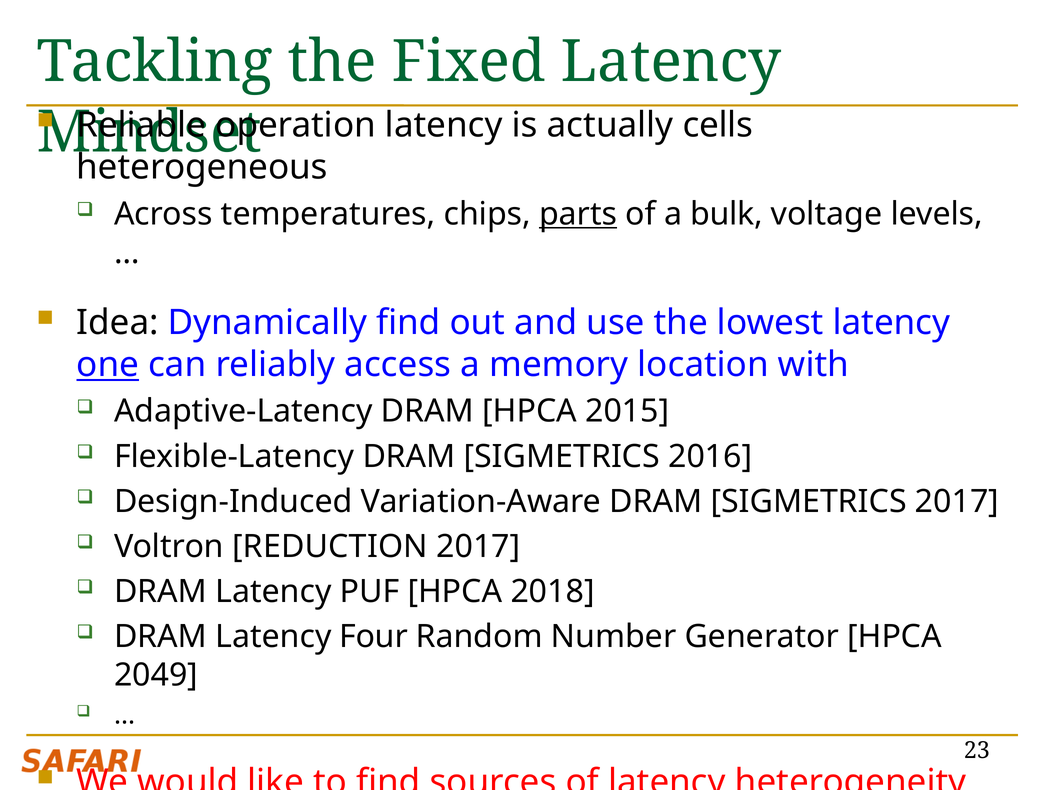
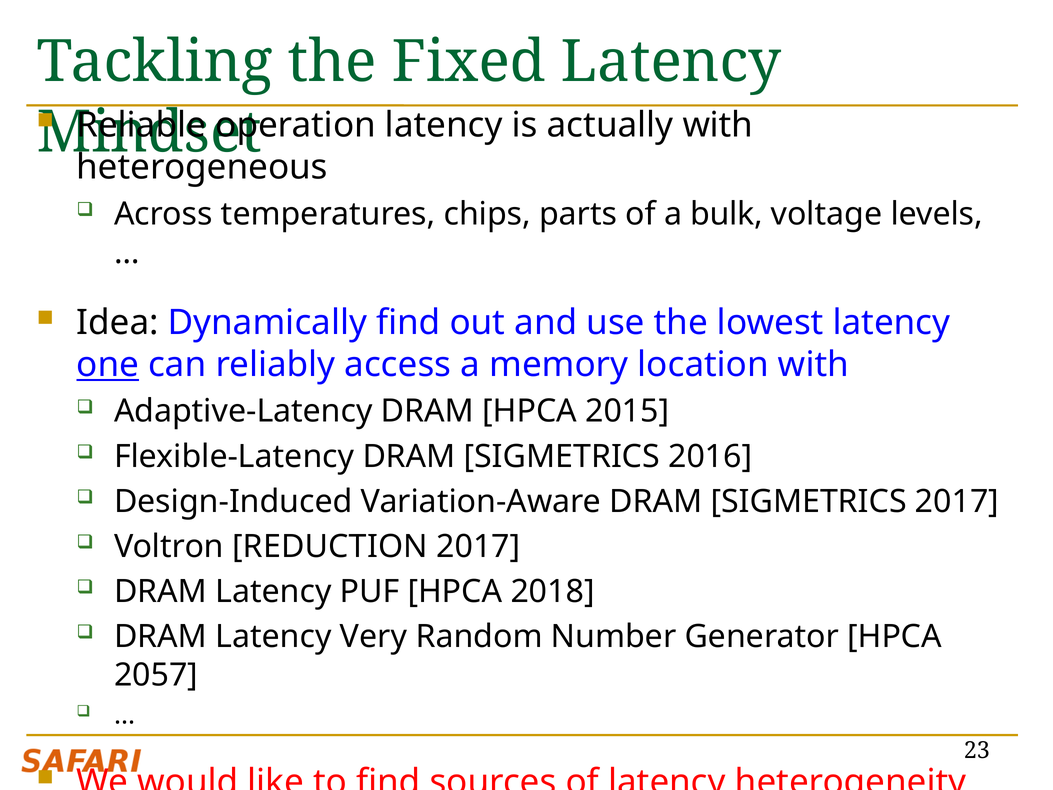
actually cells: cells -> with (718, 125)
parts underline: present -> none (578, 214)
Four: Four -> Very (373, 636)
2049: 2049 -> 2057 (156, 675)
